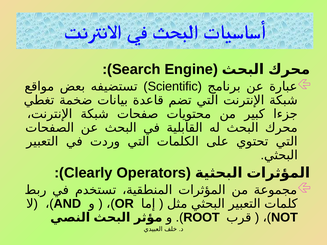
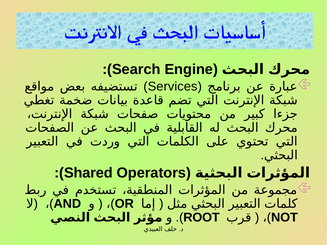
Scientific: Scientific -> Services (173, 87)
Clearly: Clearly -> Shared (88, 173)
